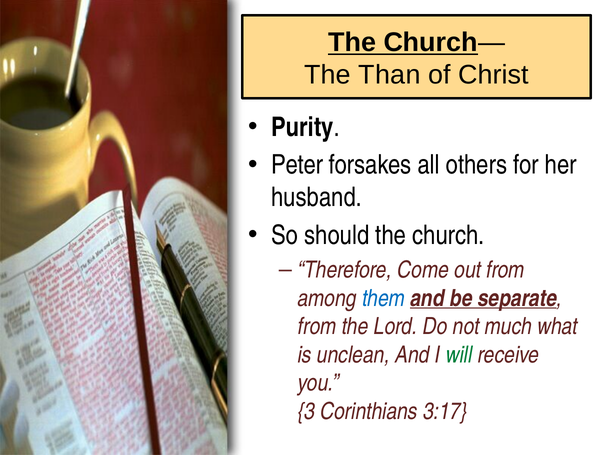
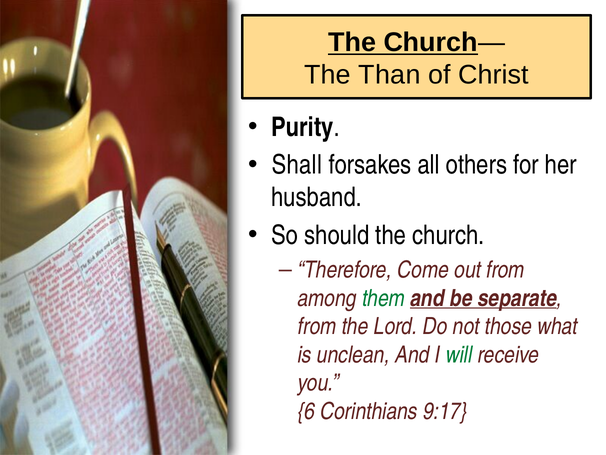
Peter: Peter -> Shall (297, 165)
them colour: blue -> green (383, 298)
much: much -> those (508, 326)
3: 3 -> 6 (306, 411)
3:17: 3:17 -> 9:17 (445, 411)
